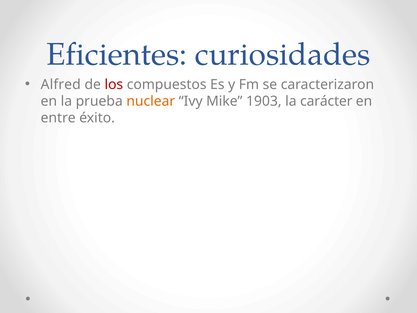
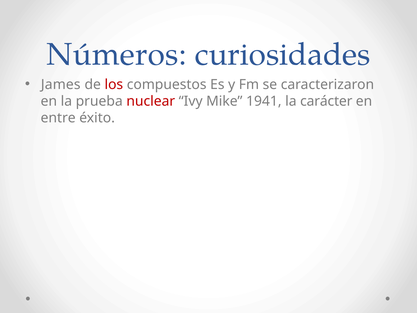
Eficientes: Eficientes -> Números (117, 54)
Alfred: Alfred -> James (61, 84)
nuclear colour: orange -> red (151, 101)
1903: 1903 -> 1941 (264, 101)
